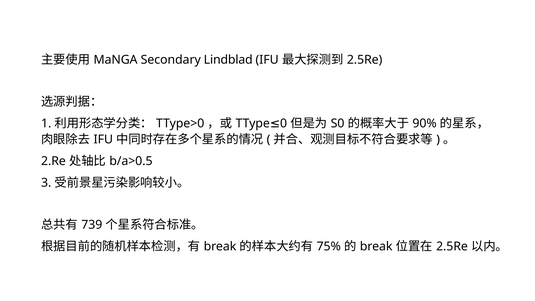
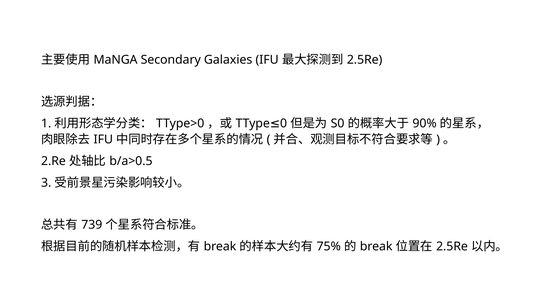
Lindblad: Lindblad -> Galaxies (228, 60)
